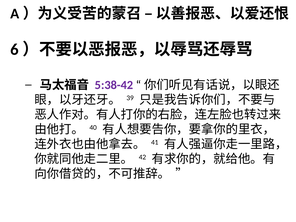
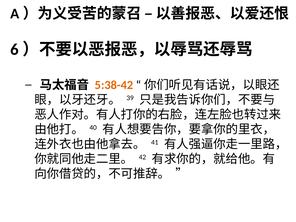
5:38-42 colour: purple -> orange (114, 85)
